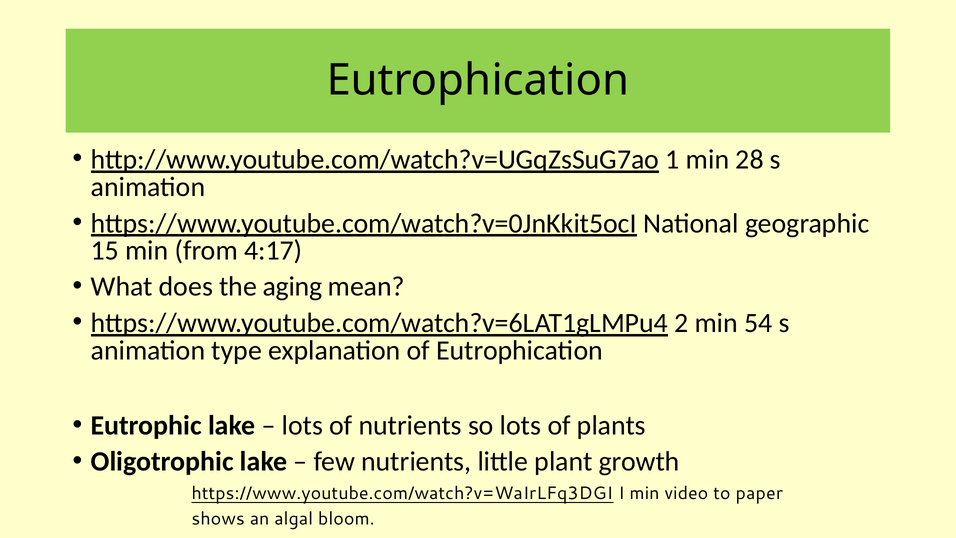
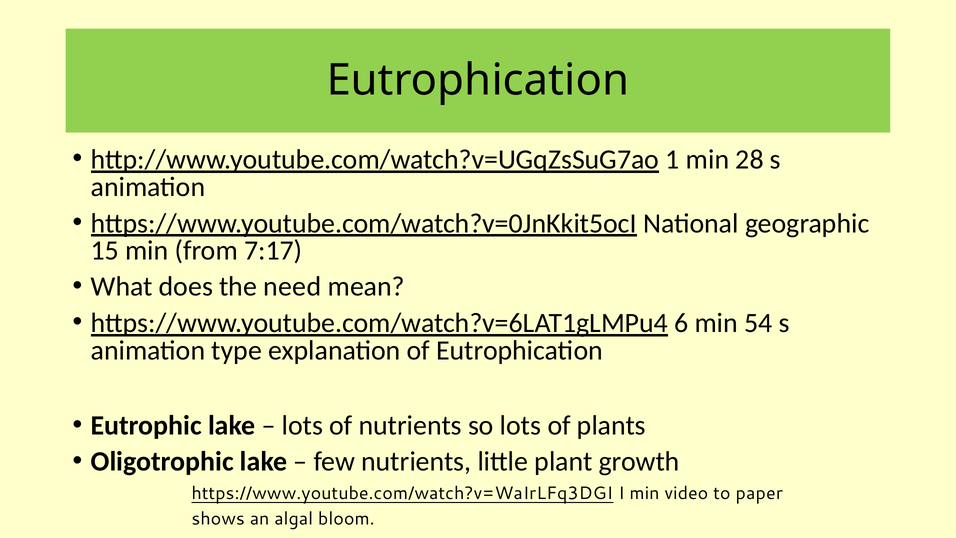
4:17: 4:17 -> 7:17 (273, 251)
aging: aging -> need (292, 287)
2: 2 -> 6 (681, 323)
